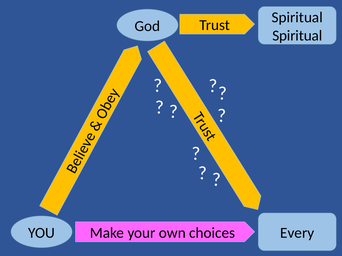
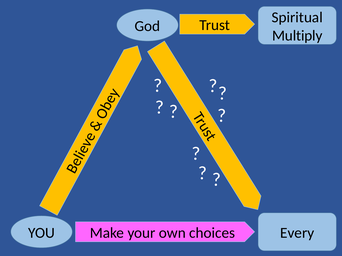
Spiritual: Spiritual -> Multiply (297, 36)
